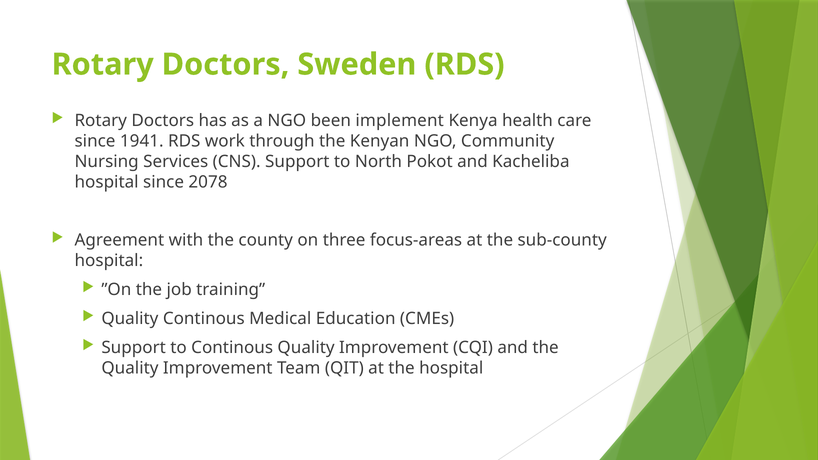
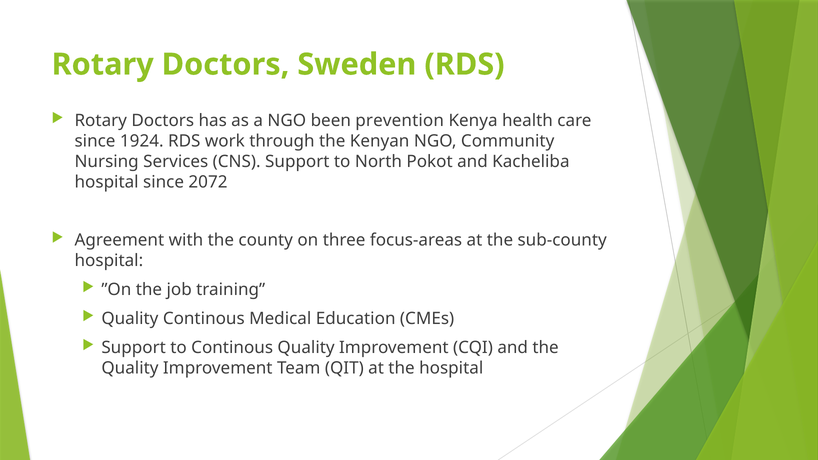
implement: implement -> prevention (400, 121)
1941: 1941 -> 1924 (142, 141)
2078: 2078 -> 2072 (208, 182)
